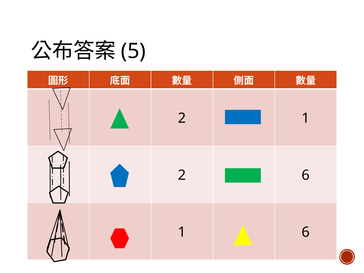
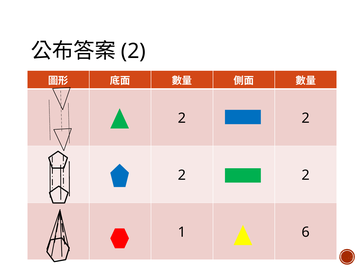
5: 5 -> 2 (133, 51)
1: 1 -> 2 (306, 118)
6: 6 -> 2 (306, 175)
